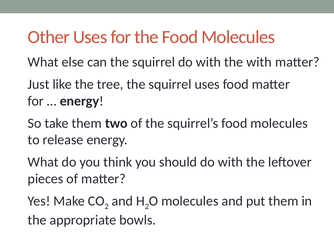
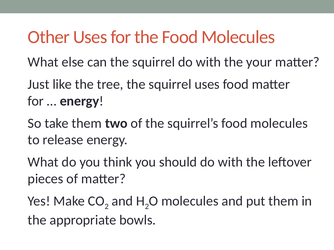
the with: with -> your (259, 62)
